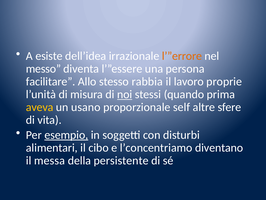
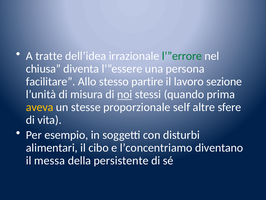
esiste: esiste -> tratte (49, 56)
l’”errore colour: orange -> green (182, 56)
messo: messo -> chiusa (43, 69)
rabbia: rabbia -> partire (147, 81)
proprie: proprie -> sezione (224, 81)
usano: usano -> stesse (86, 107)
esempio underline: present -> none (66, 135)
